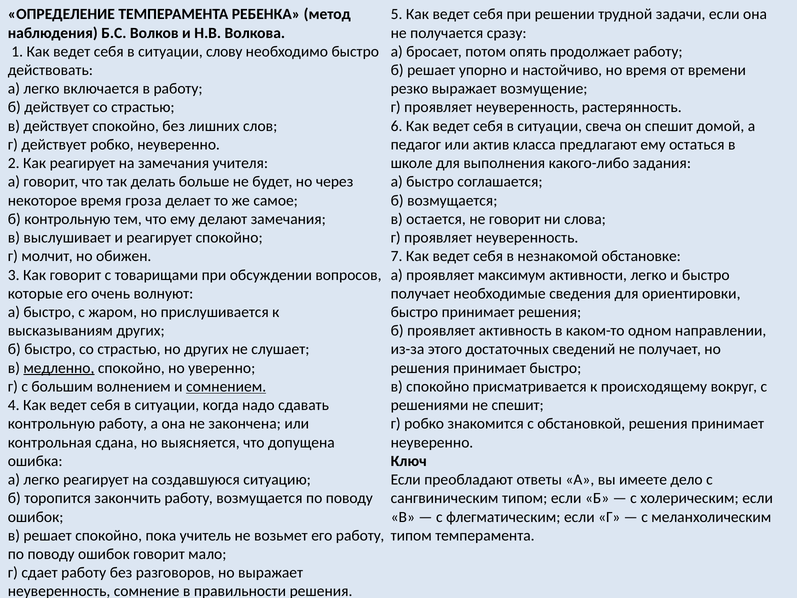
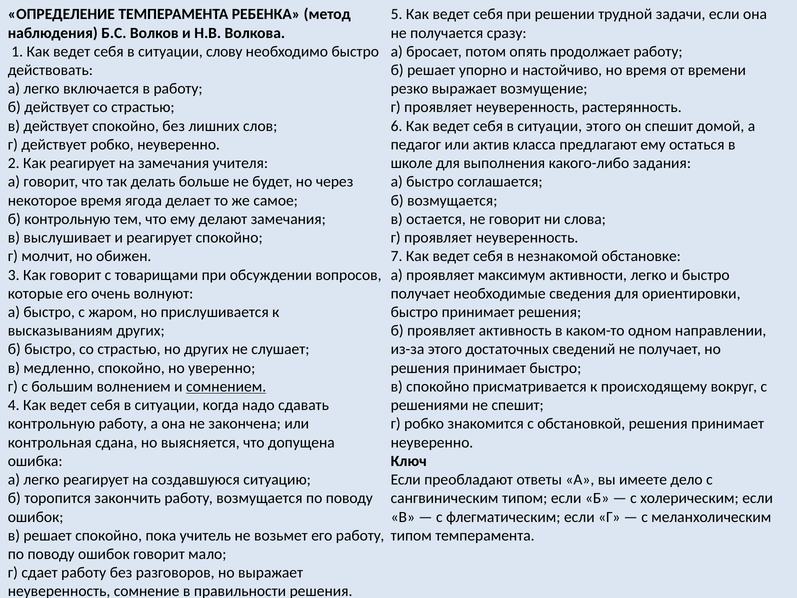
ситуации свеча: свеча -> этого (603, 126)
гроза: гроза -> ягода (144, 200)
медленно underline: present -> none (59, 368)
